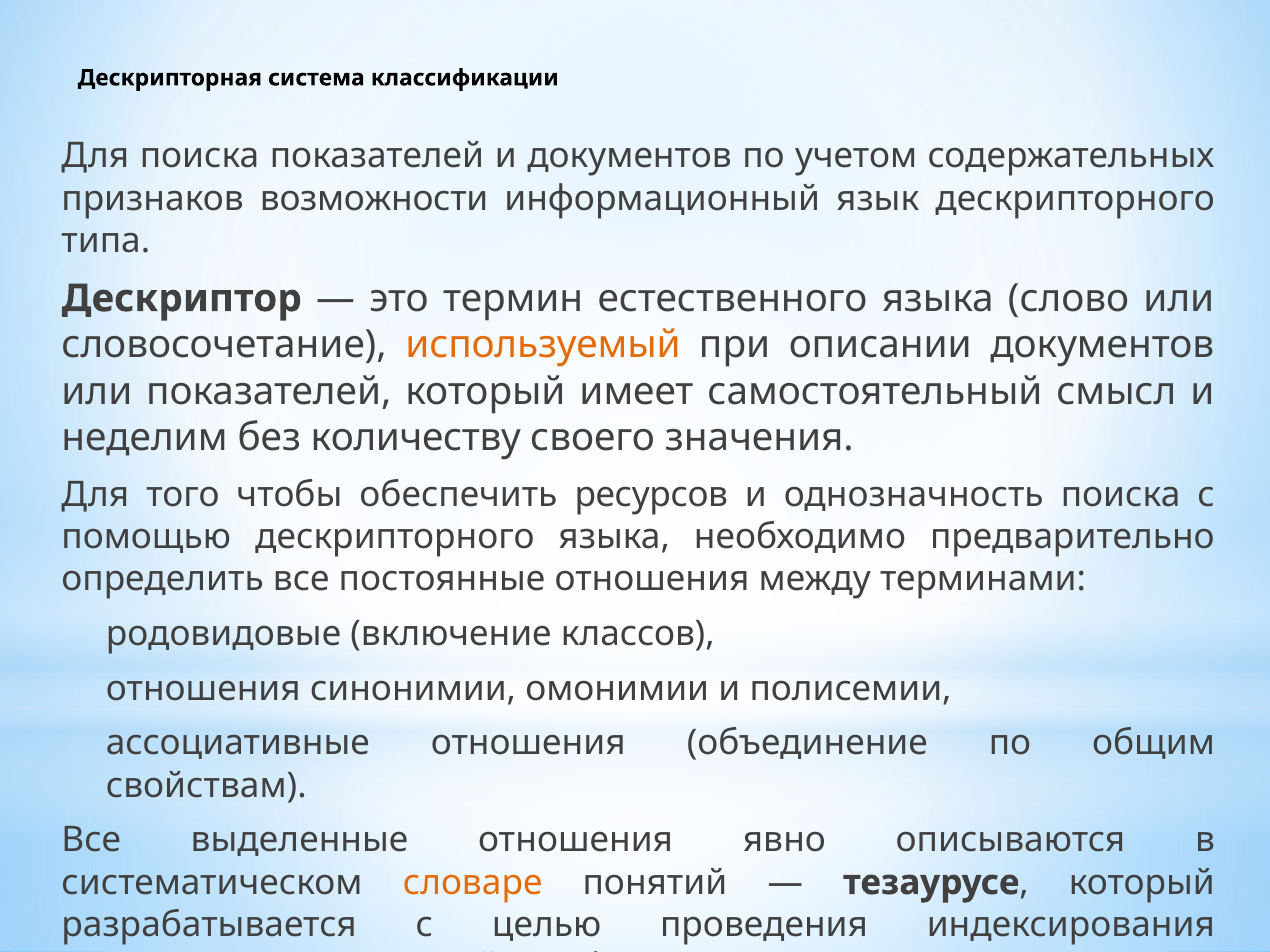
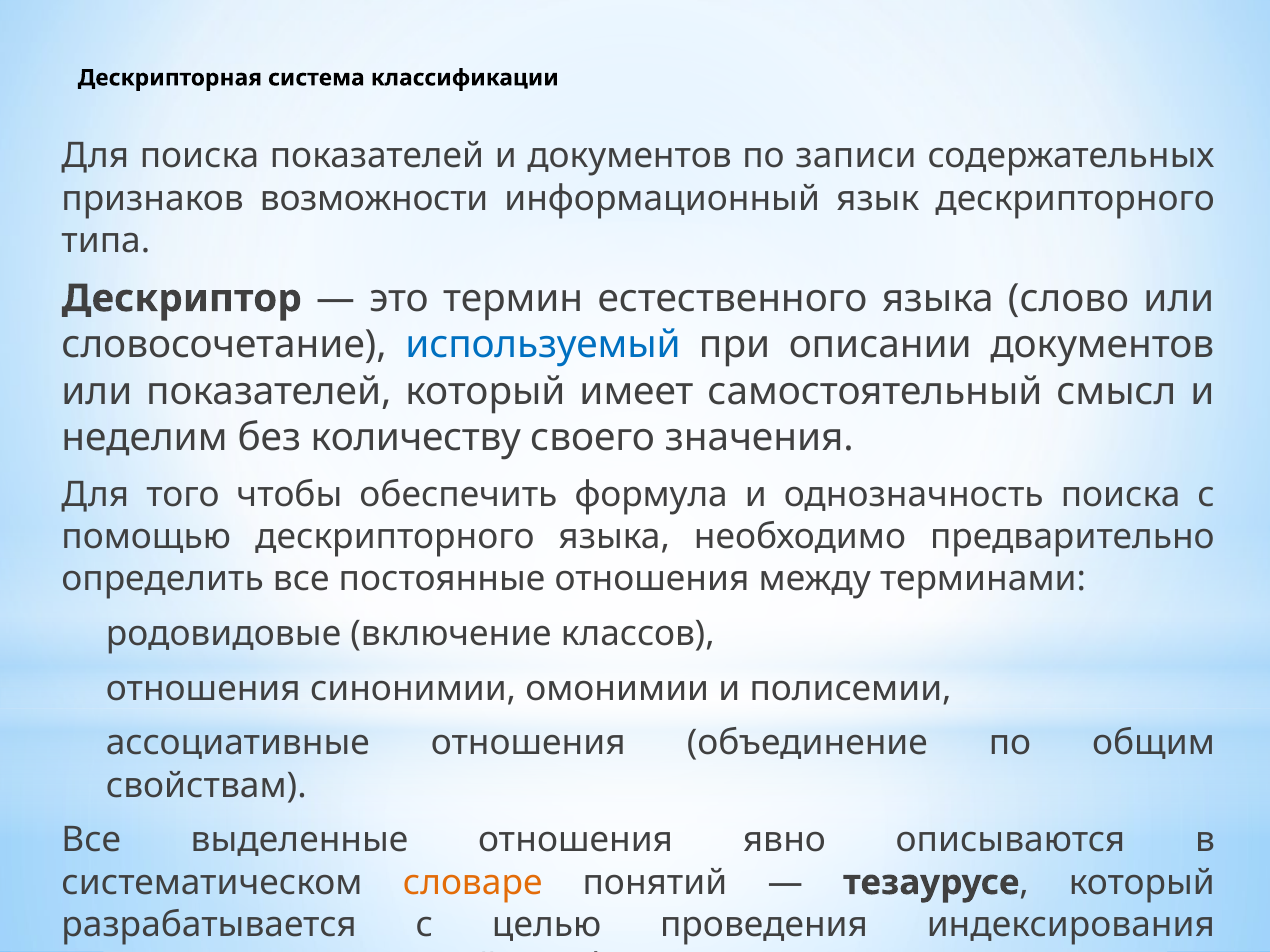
учетом: учетом -> записи (856, 156)
используемый colour: orange -> blue (543, 345)
ресурсов: ресурсов -> формула (651, 495)
